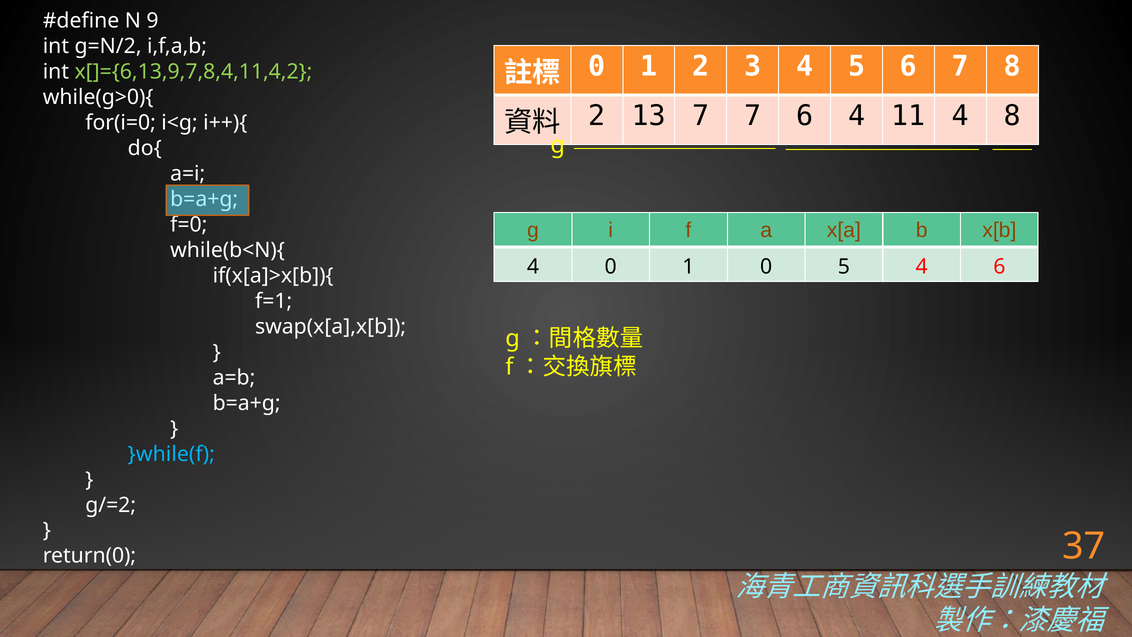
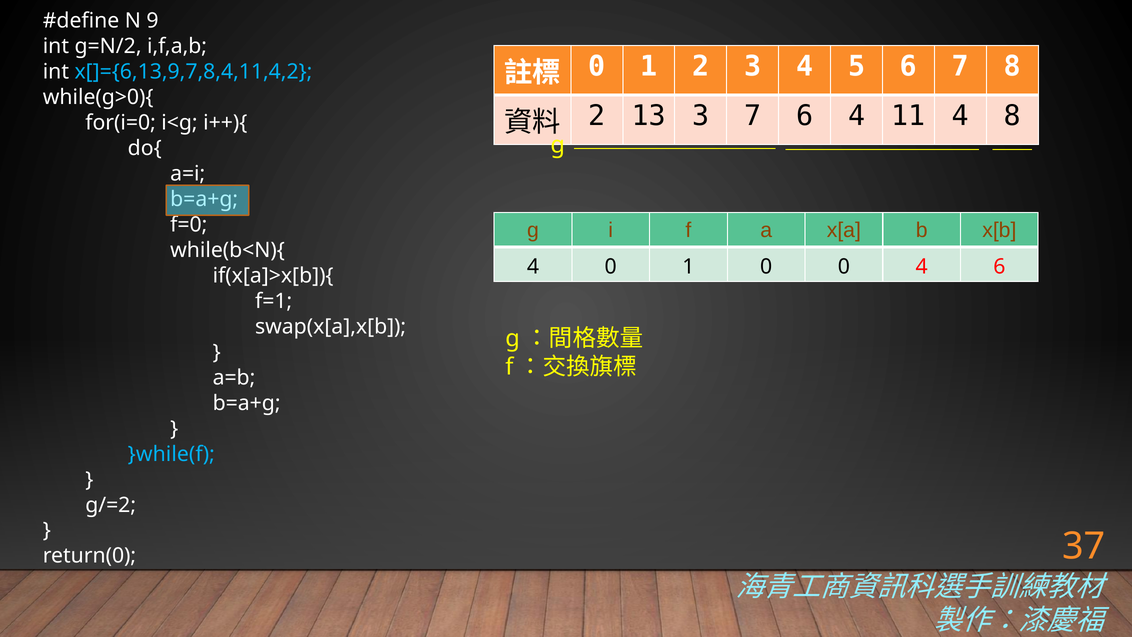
x[]={6,13,9,7,8,4,11,4,2 colour: light green -> light blue (193, 72)
13 7: 7 -> 3 (701, 116)
0 5: 5 -> 0 (844, 267)
